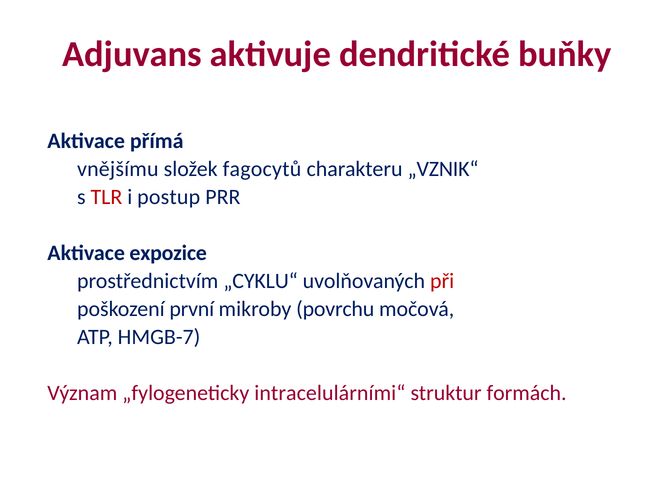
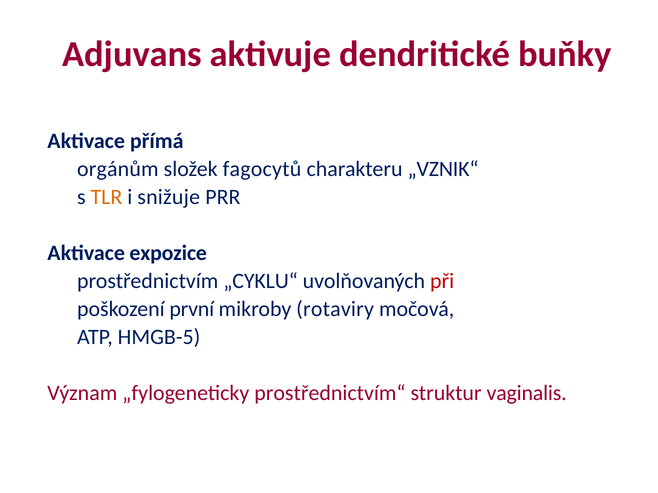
vnějšímu: vnějšímu -> orgánům (118, 169)
TLR colour: red -> orange (106, 197)
postup: postup -> snižuje (169, 197)
povrchu: povrchu -> rotaviry (335, 309)
HMGB-7: HMGB-7 -> HMGB-5 (159, 338)
intracelulárními“: intracelulárními“ -> prostřednictvím“ (330, 394)
formách: formách -> vaginalis (527, 394)
